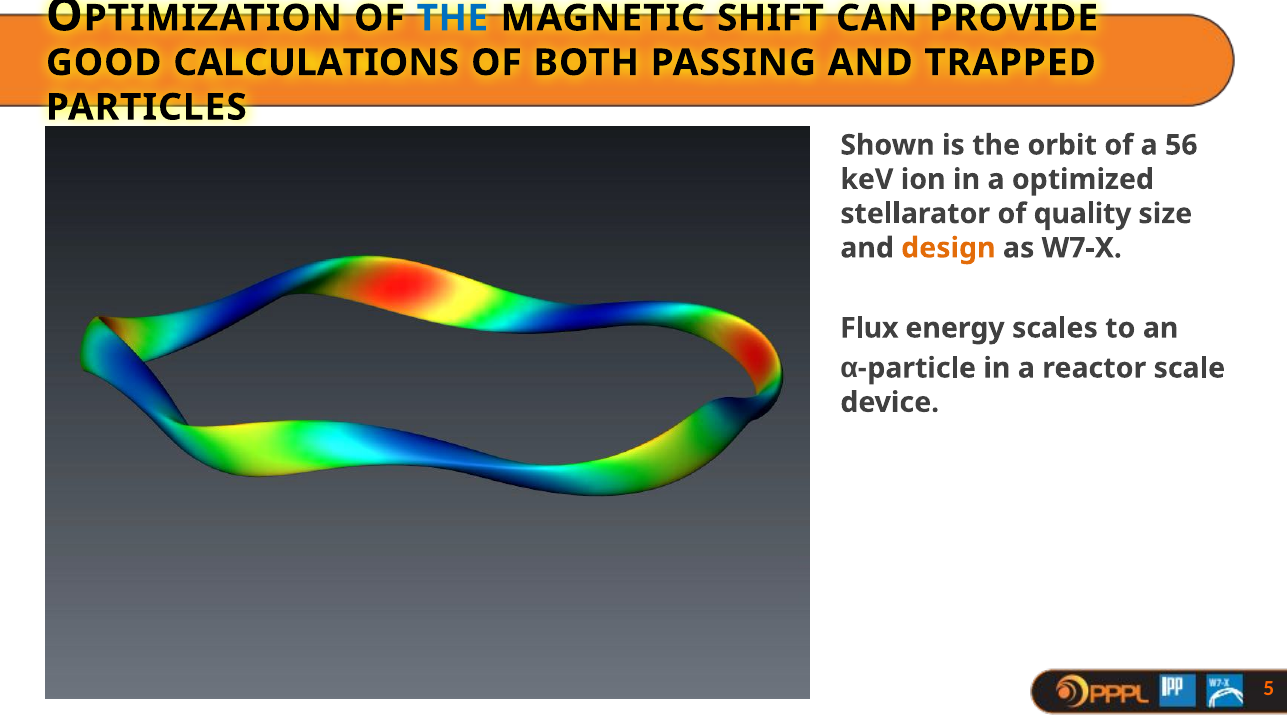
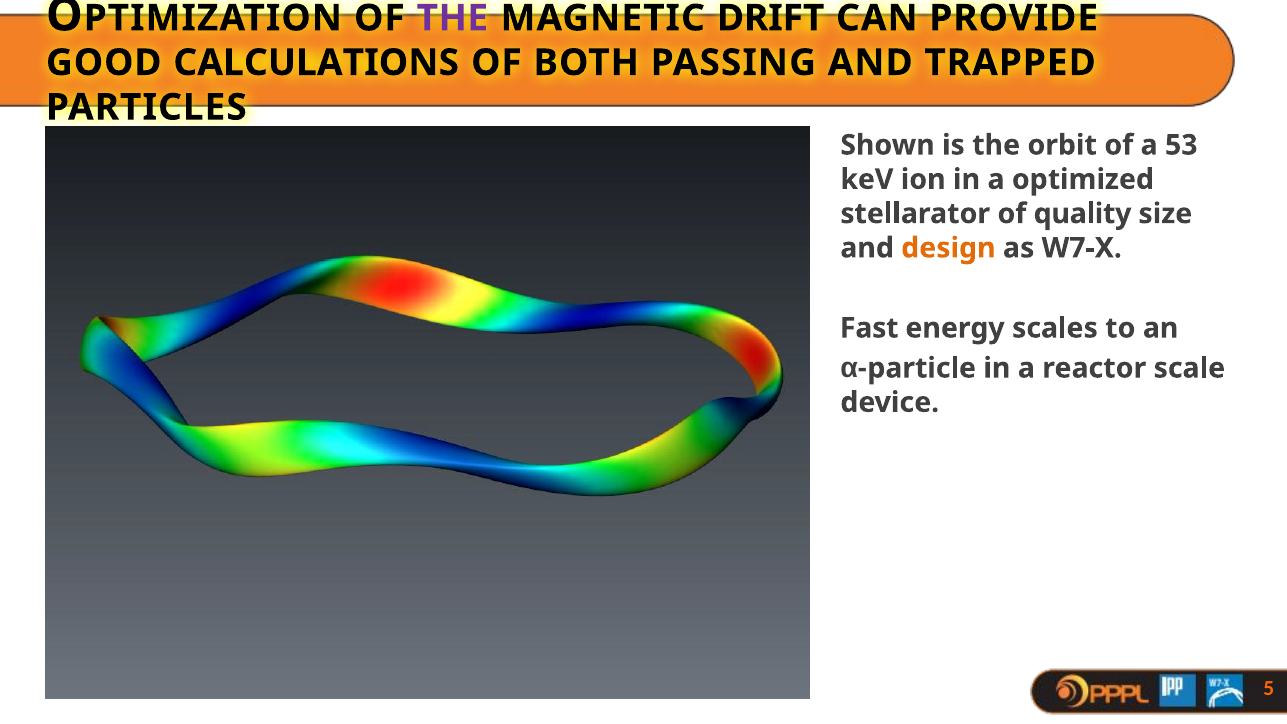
THE colour: blue -> purple (452, 18)
SHIFT: SHIFT -> DRIFT (771, 18)
56: 56 -> 53 (1181, 145)
Flux: Flux -> Fast (869, 328)
